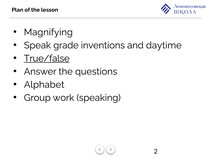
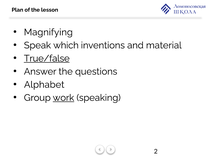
grade: grade -> which (66, 45)
daytime: daytime -> material (164, 45)
work underline: none -> present (63, 98)
